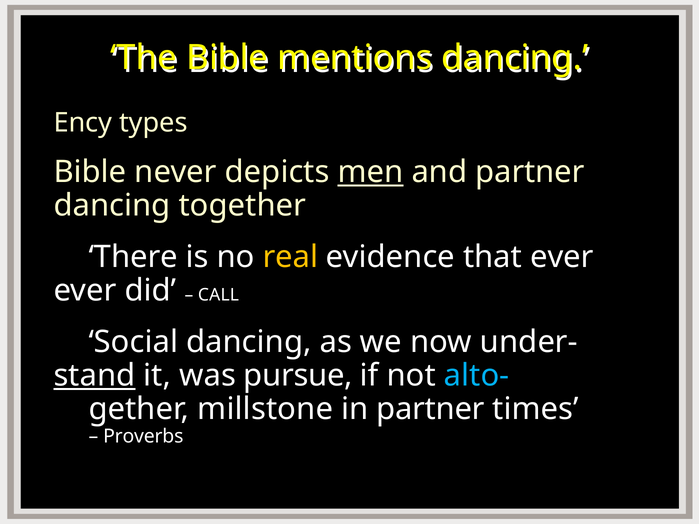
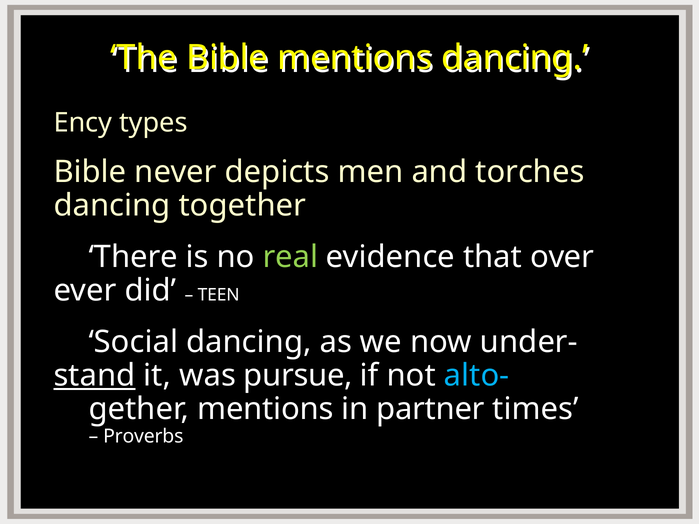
men underline: present -> none (371, 172)
and partner: partner -> torches (530, 172)
real colour: yellow -> light green (290, 257)
that ever: ever -> over (562, 257)
CALL: CALL -> TEEN (219, 295)
gether millstone: millstone -> mentions (265, 409)
